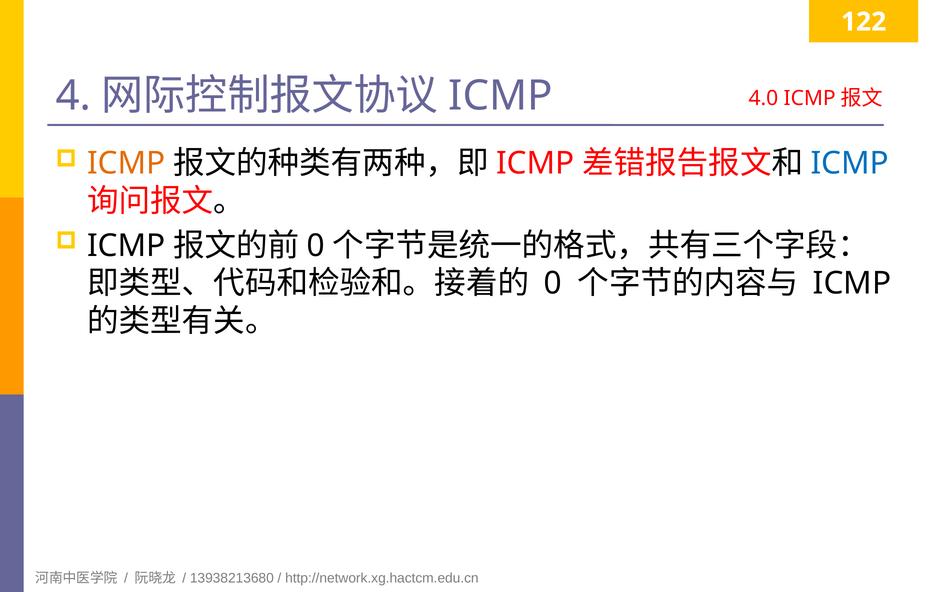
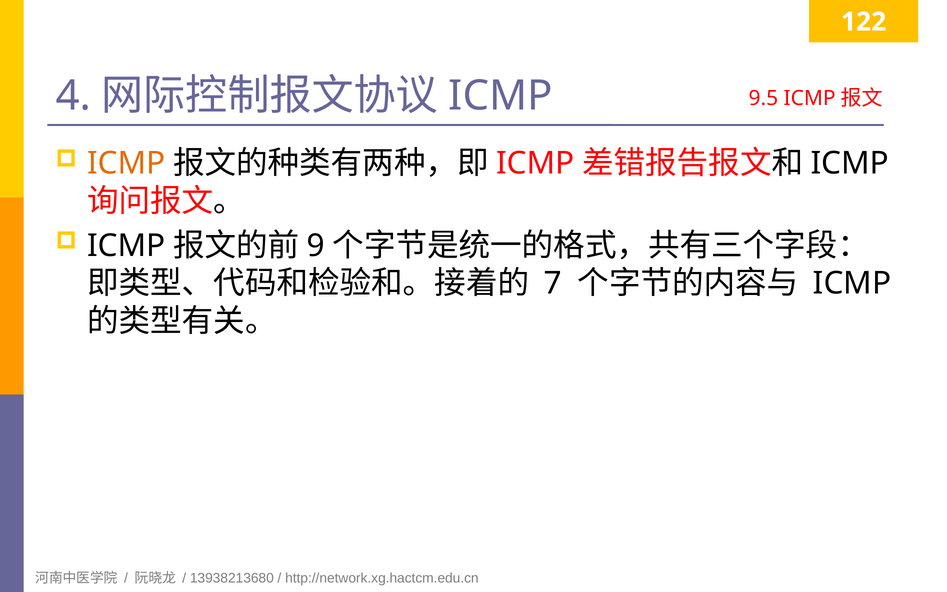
4.0: 4.0 -> 9.5 (763, 98)
ICMP colour: blue -> black (850, 163)
0: 0 -> 9 (316, 246)
0: 0 -> 7 (553, 283)
